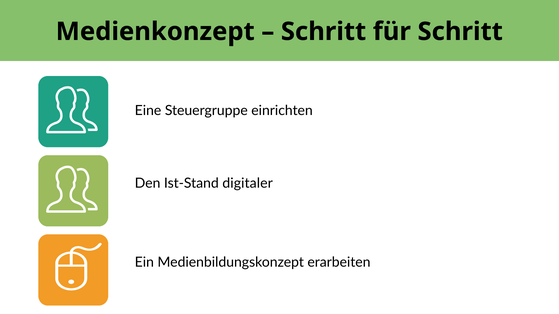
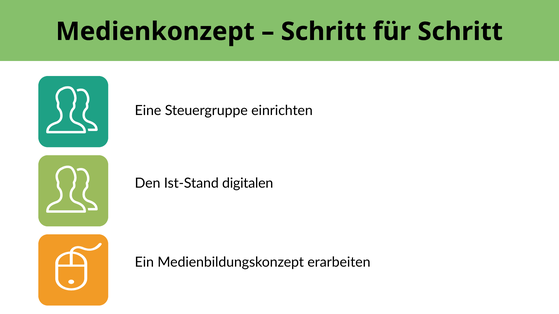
digitaler: digitaler -> digitalen (248, 183)
